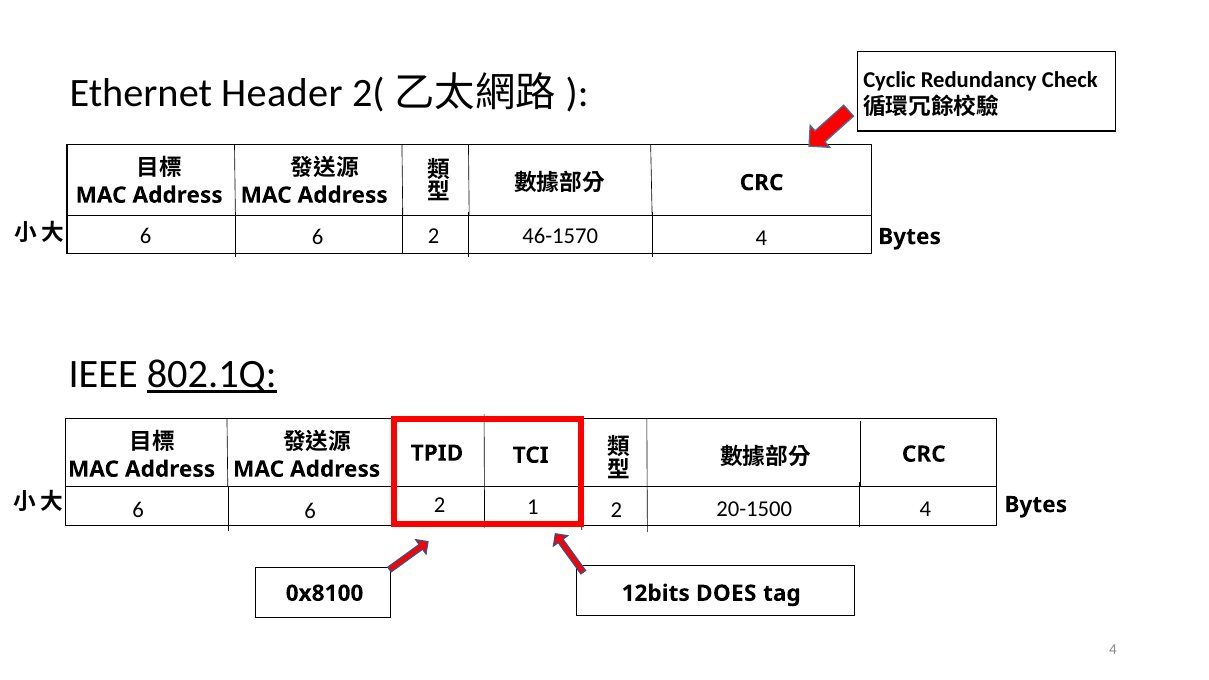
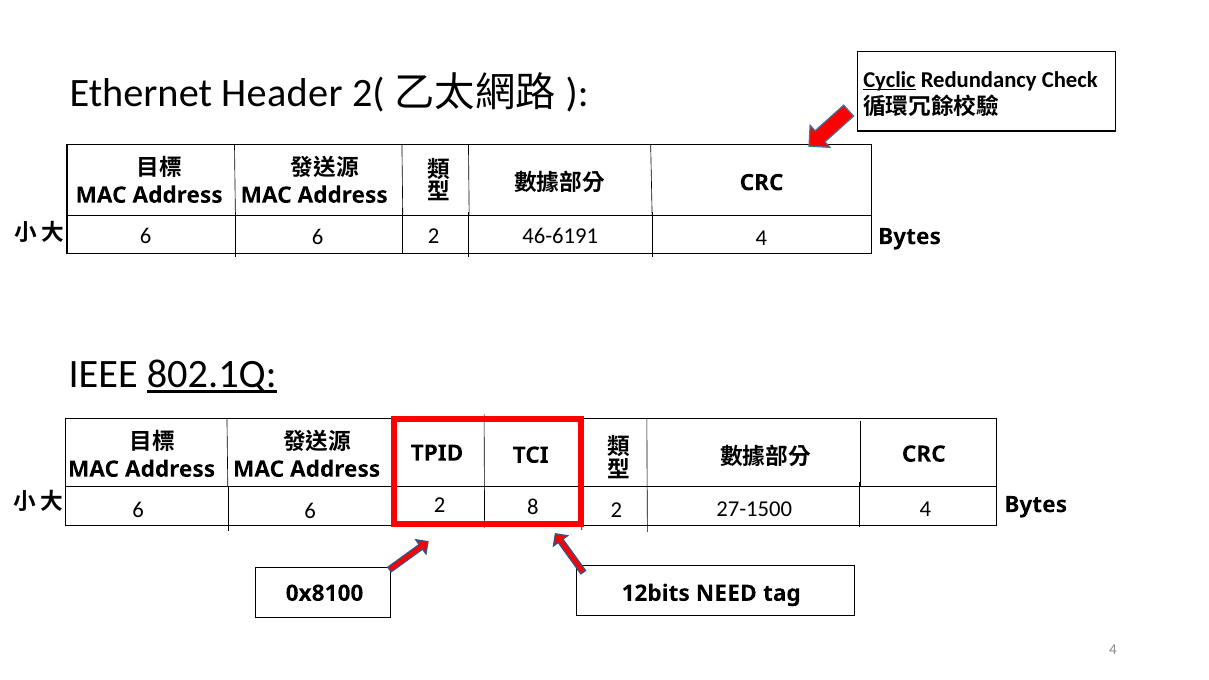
Cyclic underline: none -> present (889, 80)
46-1570: 46-1570 -> 46-6191 (560, 236)
1: 1 -> 8 (533, 507)
20-1500: 20-1500 -> 27-1500 (754, 509)
DOES: DOES -> NEED (726, 593)
